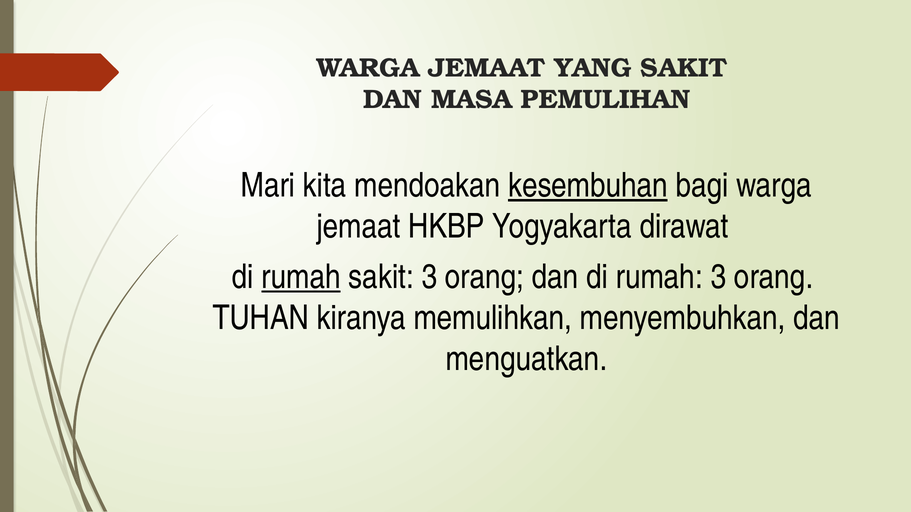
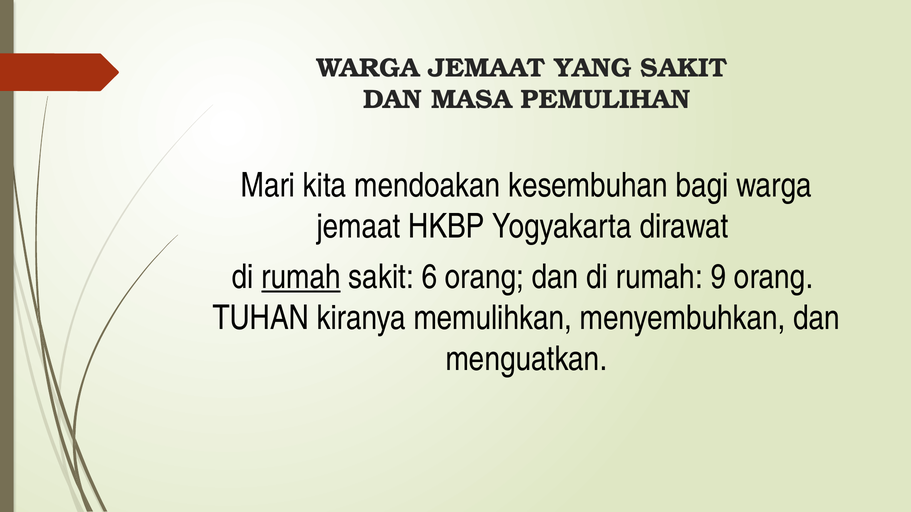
kesembuhan underline: present -> none (588, 186)
sakit 3: 3 -> 6 (429, 277)
rumah 3: 3 -> 9 (718, 277)
